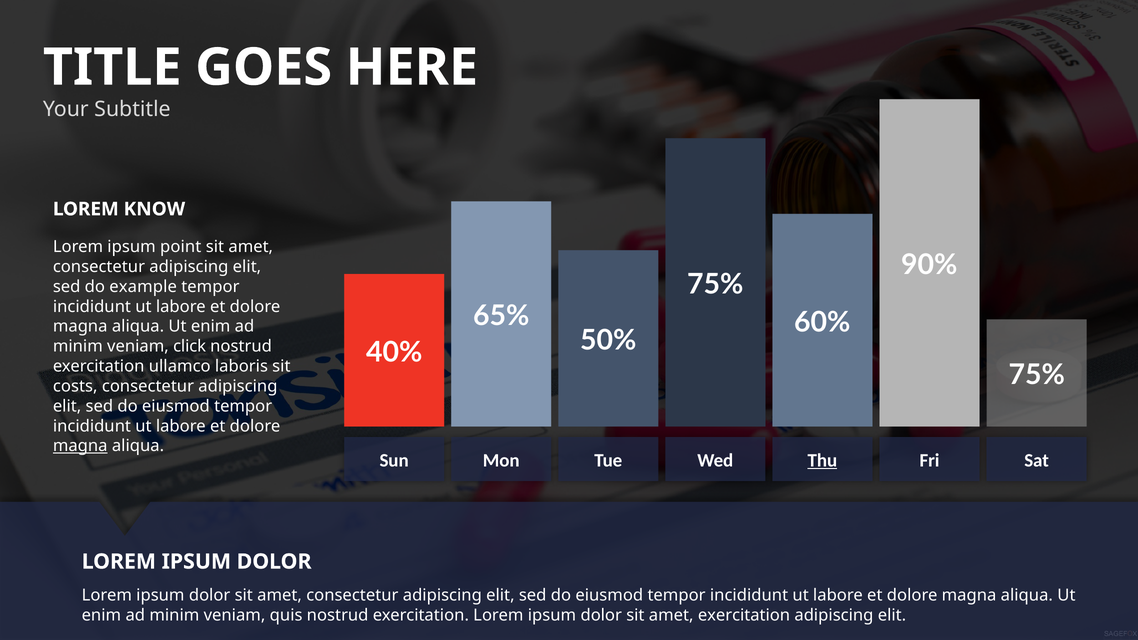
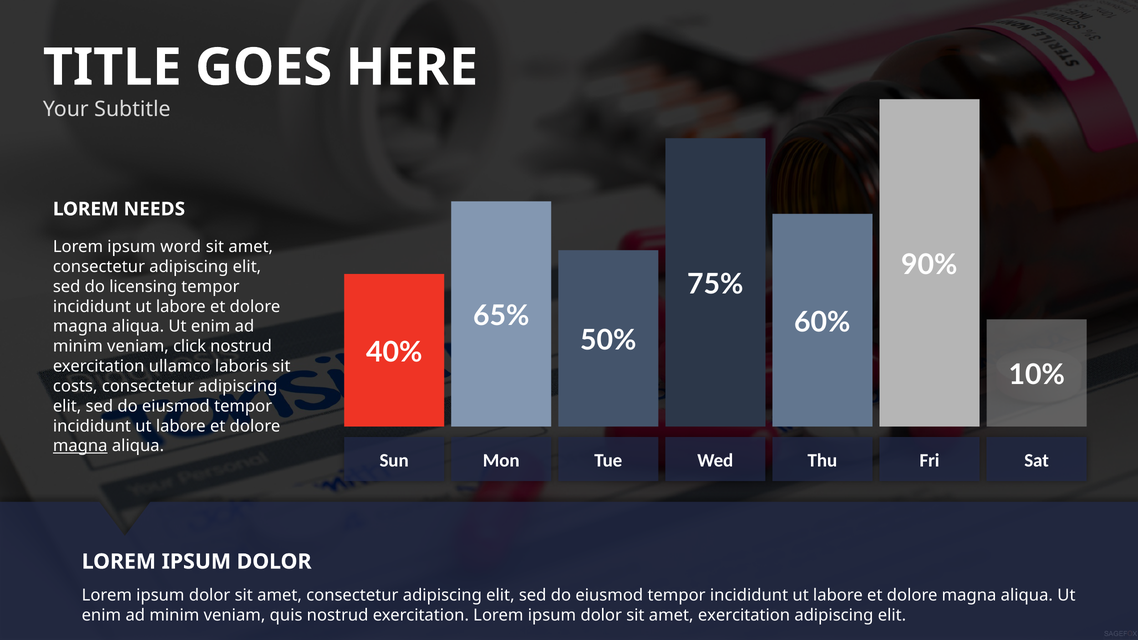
KNOW: KNOW -> NEEDS (154, 209)
point: point -> word (181, 247)
example: example -> licensing (143, 287)
75%: 75% -> 10% (1037, 375)
Thu underline: present -> none (822, 461)
